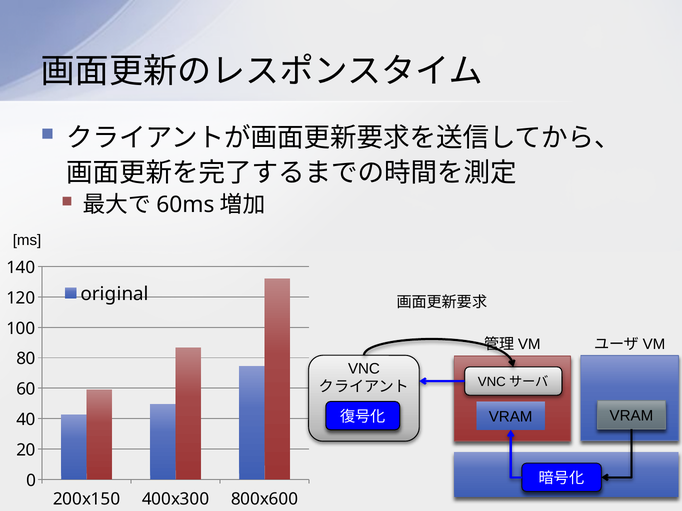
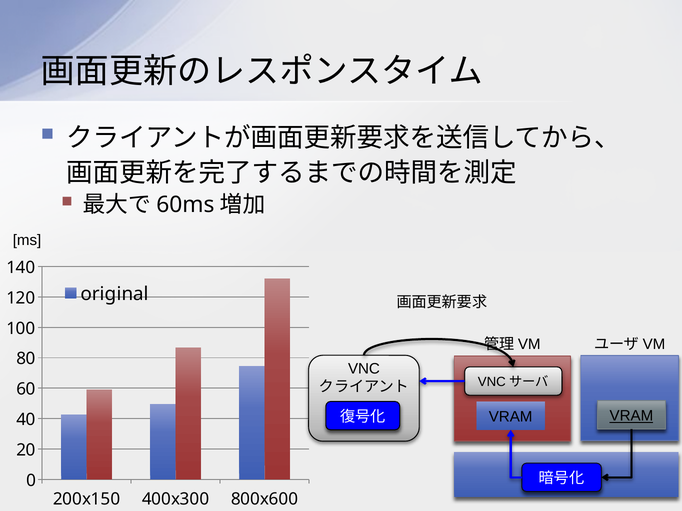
VRAM underline: none -> present (631, 416)
